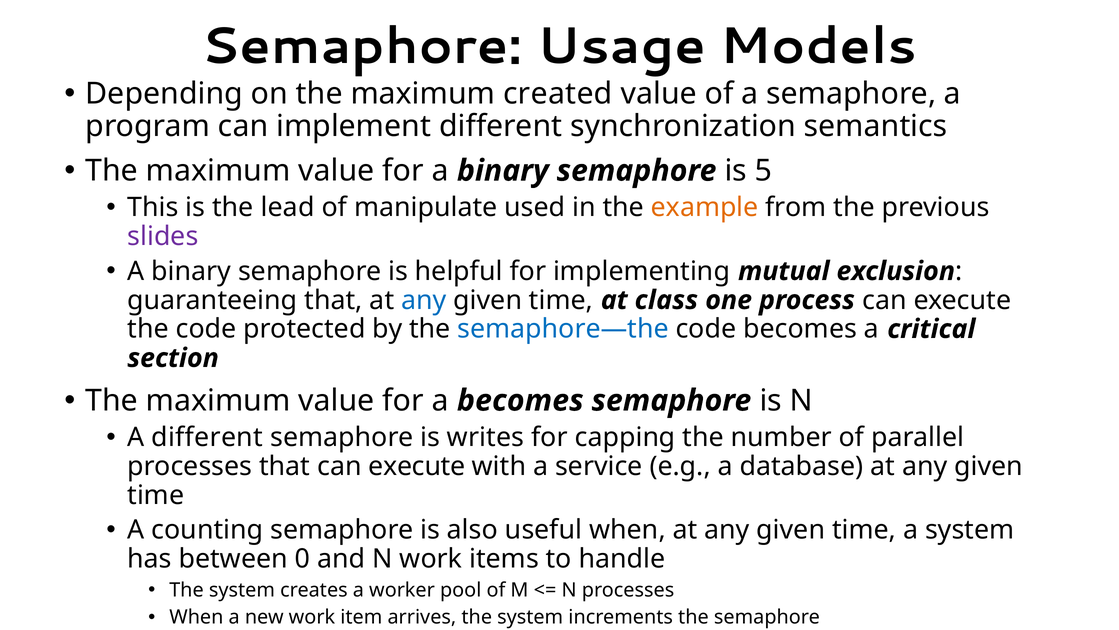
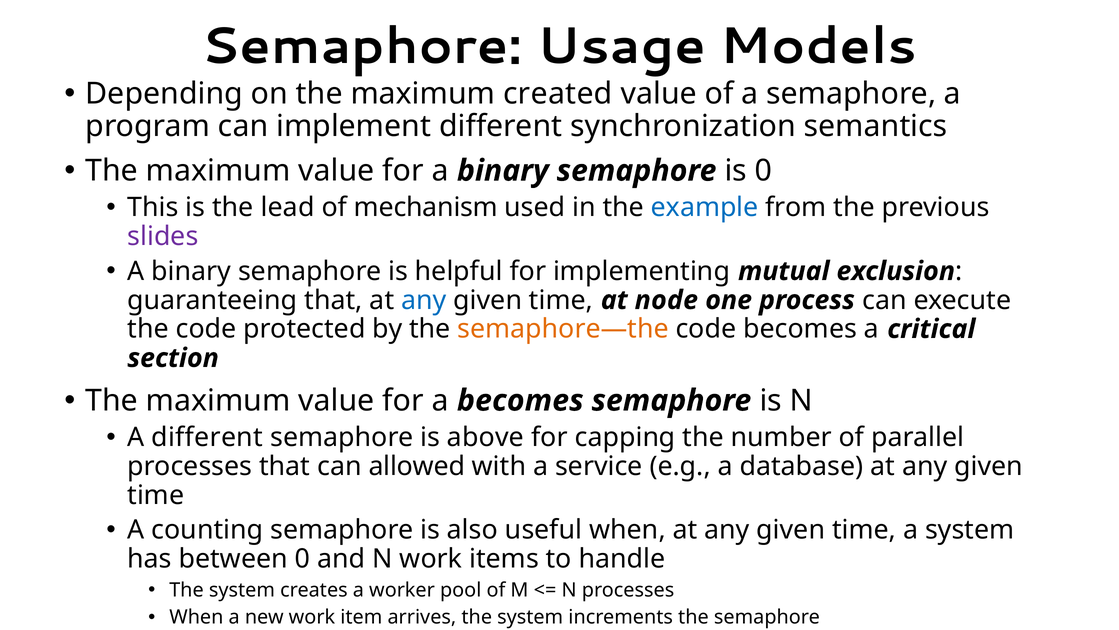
is 5: 5 -> 0 (763, 171)
manipulate: manipulate -> mechanism (426, 207)
example colour: orange -> blue (705, 207)
class: class -> node (666, 300)
semaphore—the colour: blue -> orange (563, 329)
writes: writes -> above (486, 437)
that can execute: execute -> allowed (417, 466)
